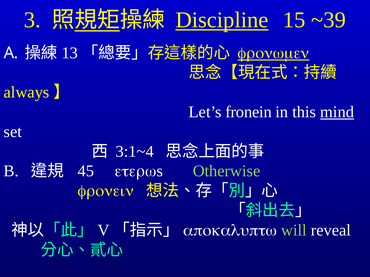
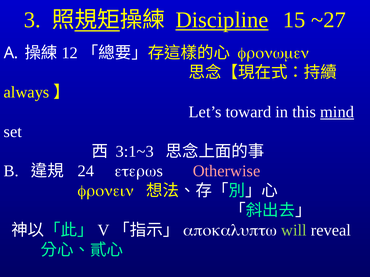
~39: ~39 -> ~27 (329, 20)
13: 13 -> 12 (70, 53)
fronwmen underline: present -> none (273, 53)
Let’s fronein: fronein -> toward (248, 112)
3:1~4: 3:1~4 -> 3:1~3 (135, 152)
45: 45 -> 24 (86, 171)
Otherwise colour: light green -> pink (227, 171)
